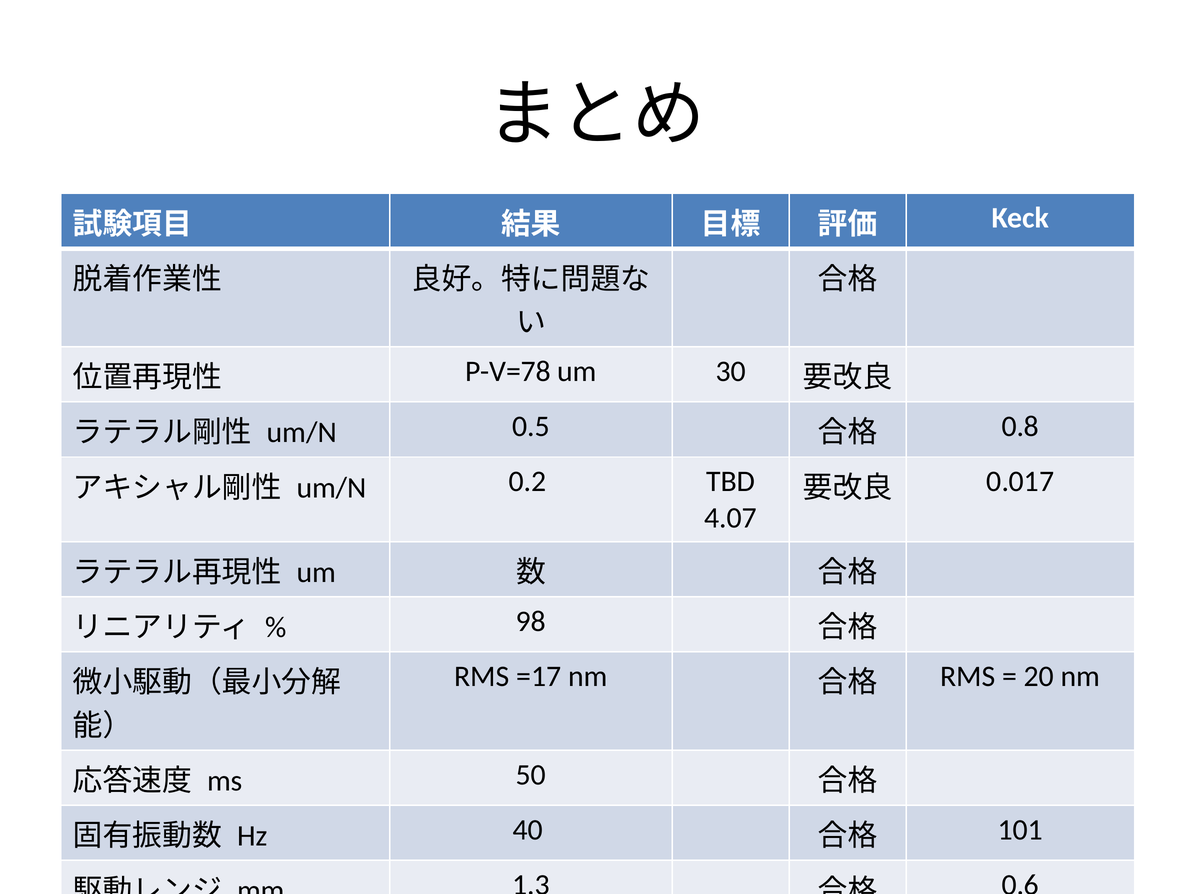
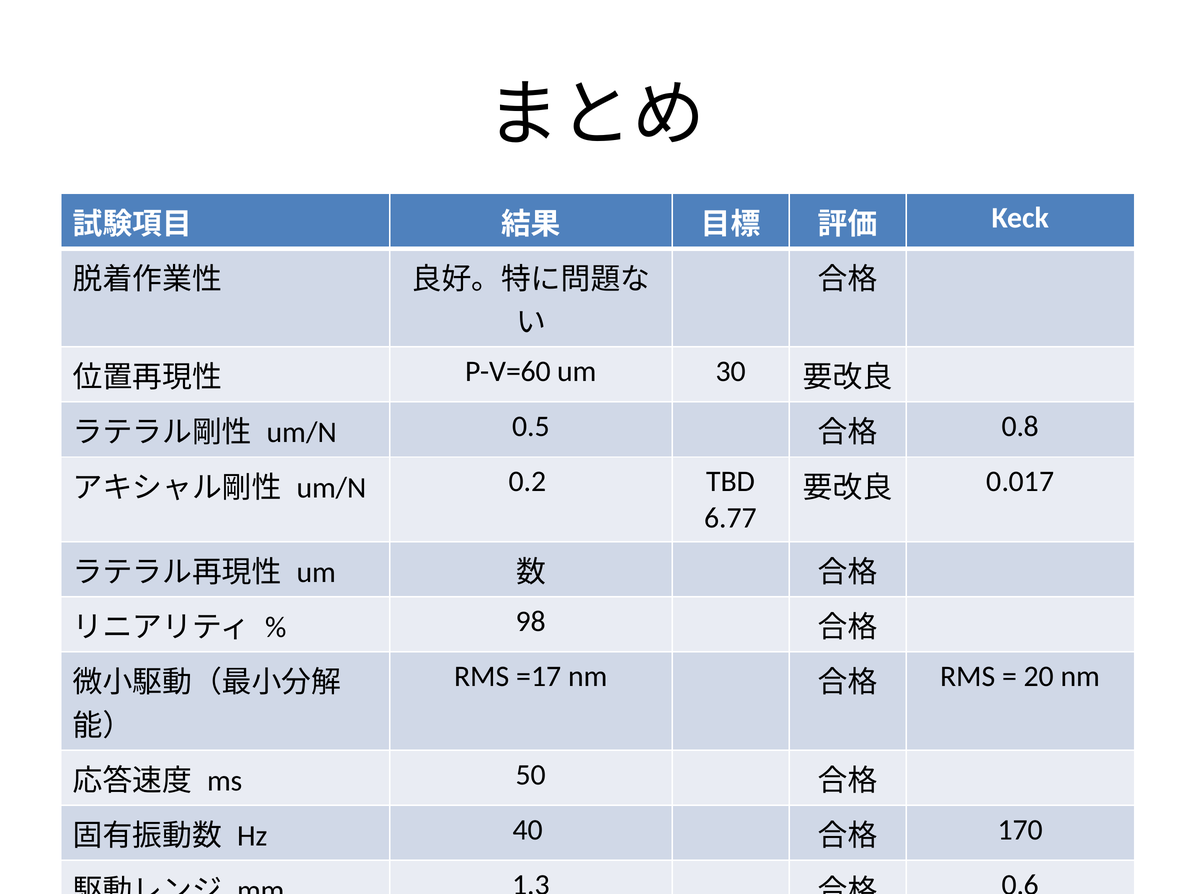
P-V=78: P-V=78 -> P-V=60 (508, 371)
4.07: 4.07 -> 6.77 (731, 518)
101: 101 -> 170 (1020, 830)
